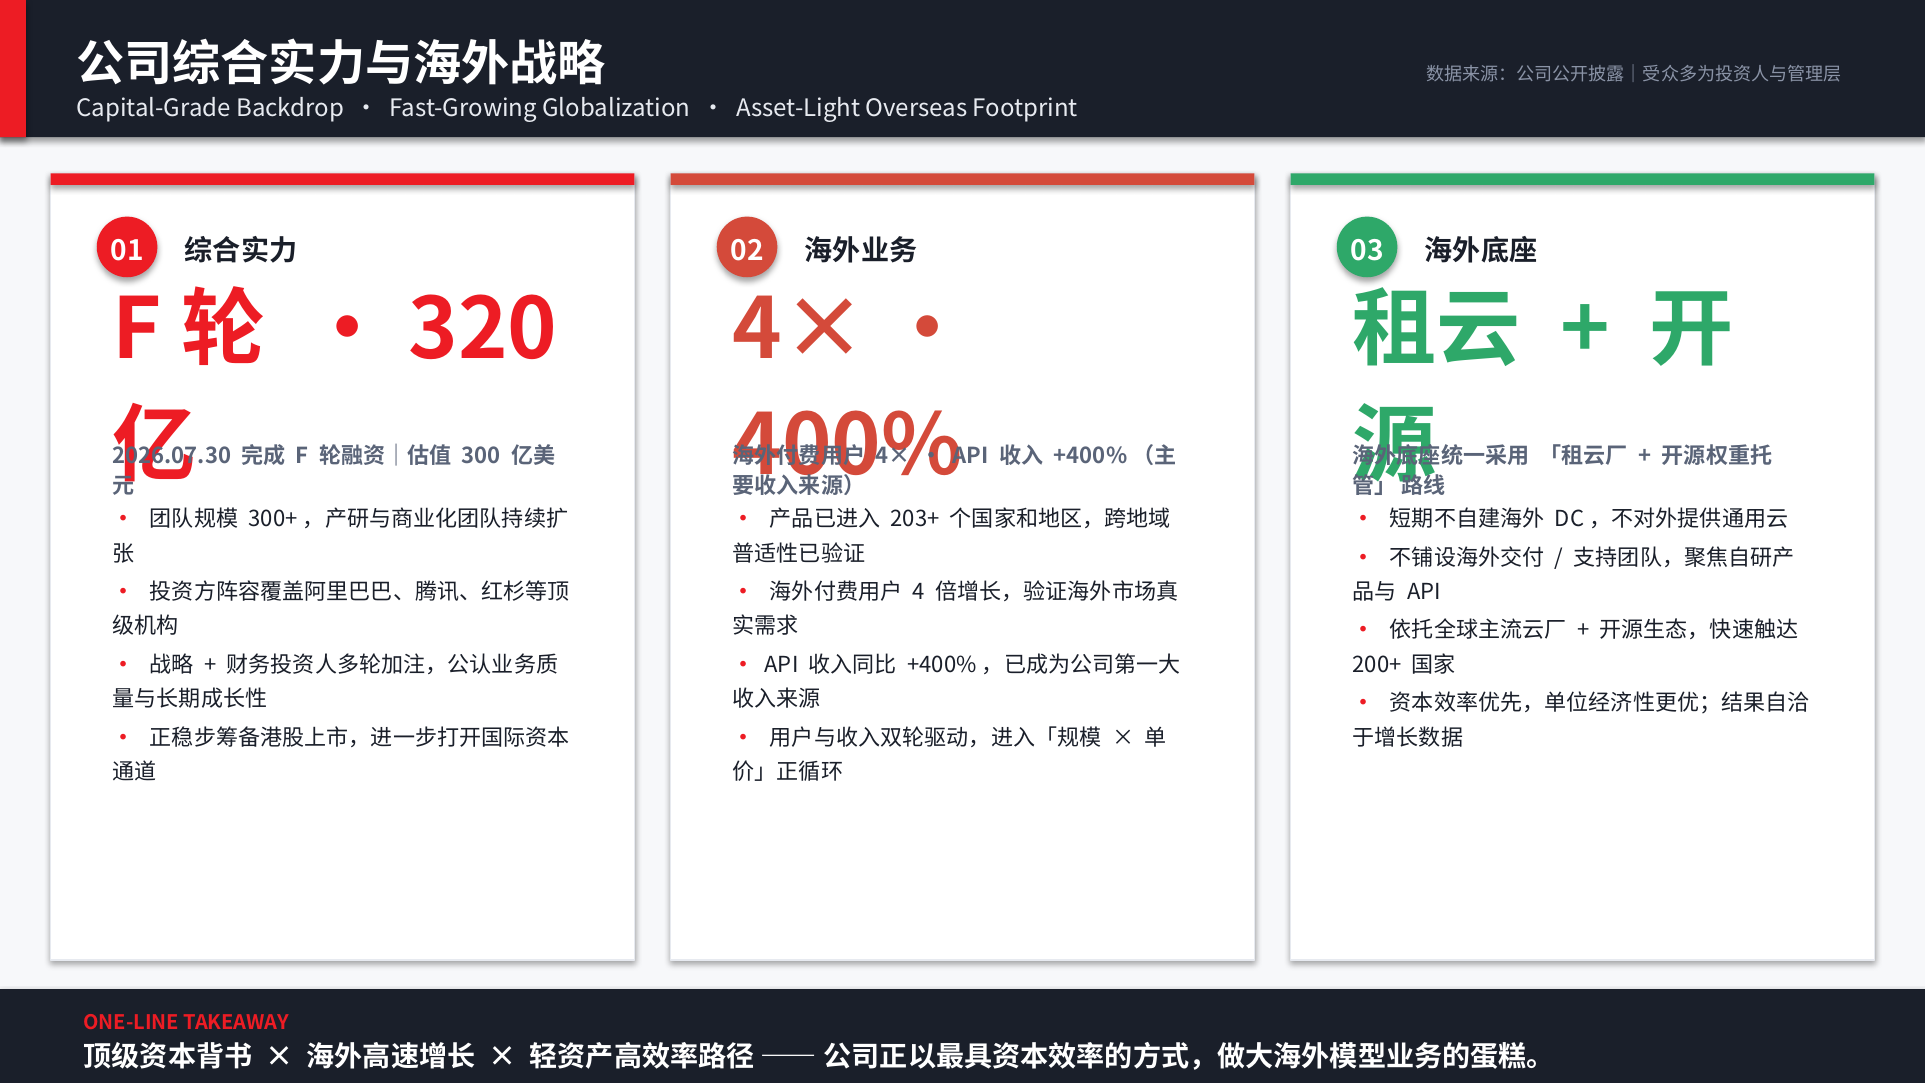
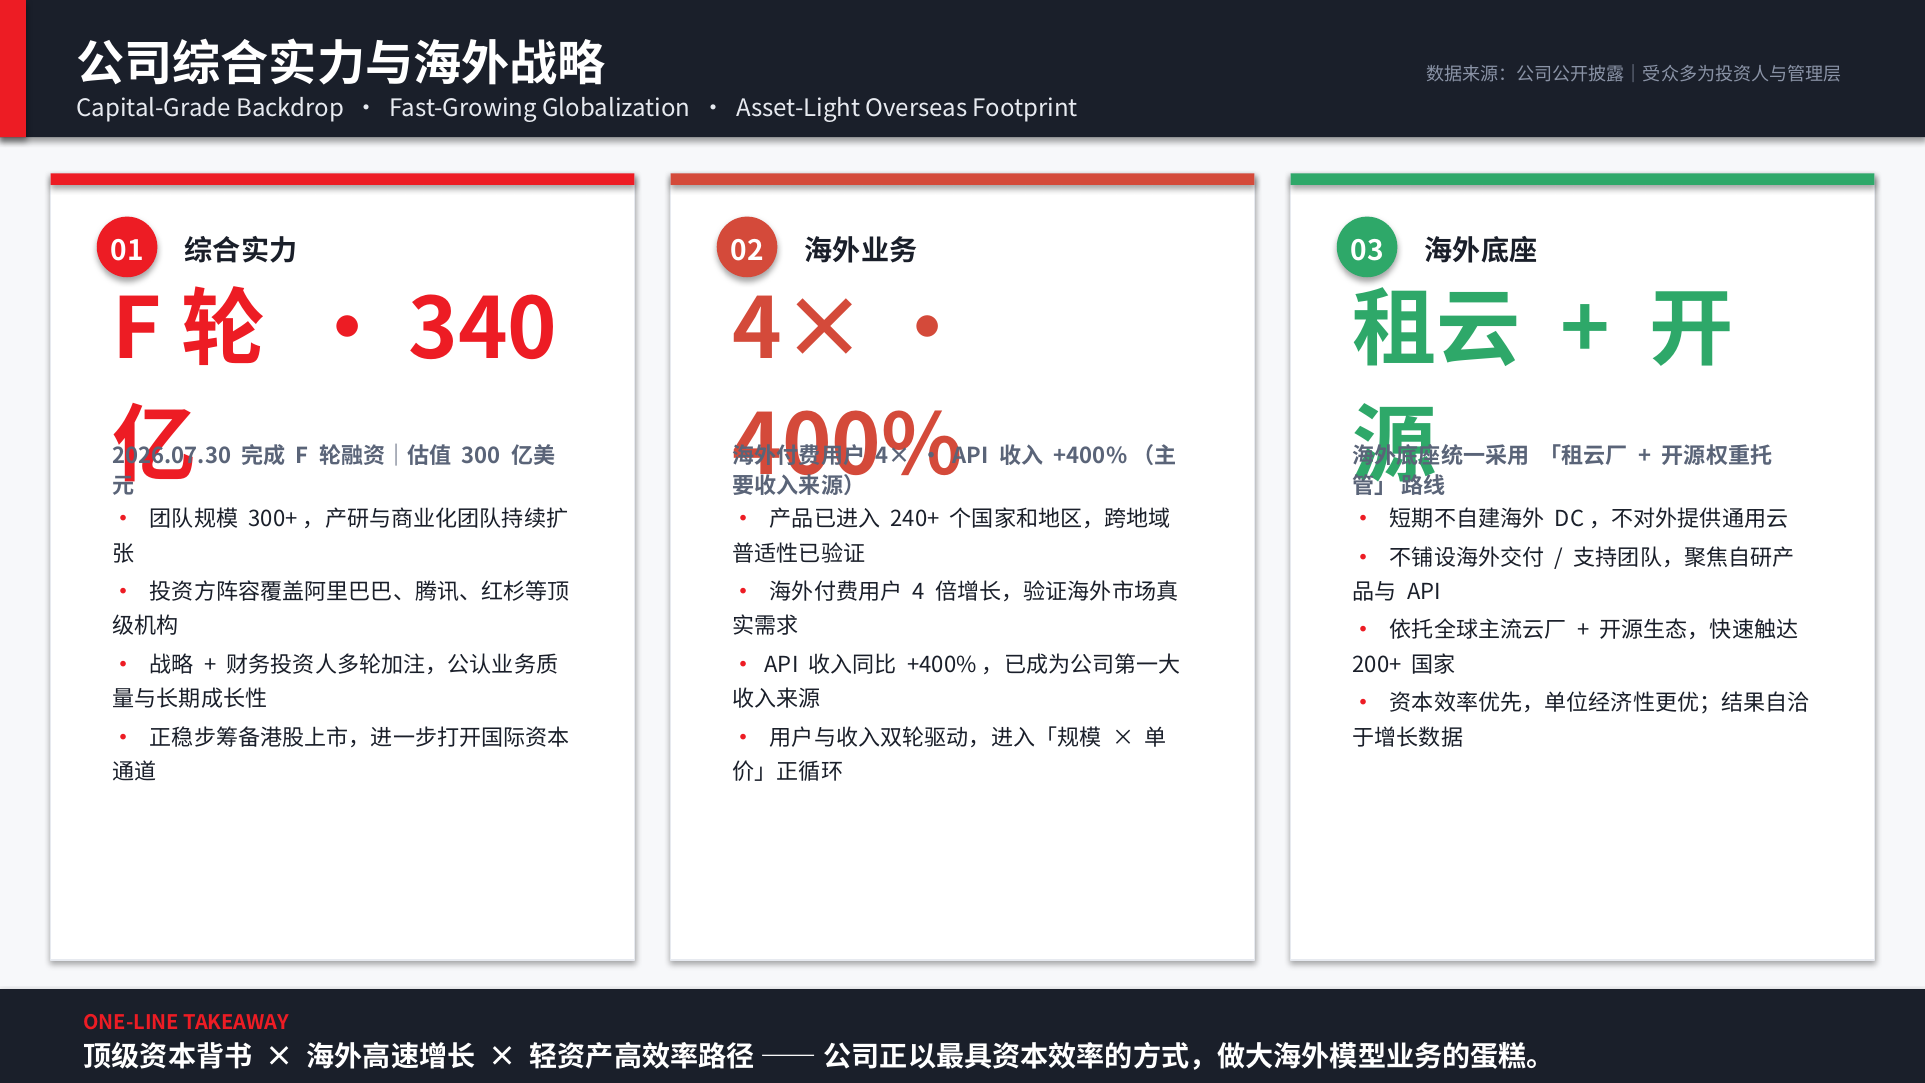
320: 320 -> 340 (483, 331)
203+: 203+ -> 240+ (915, 519)
